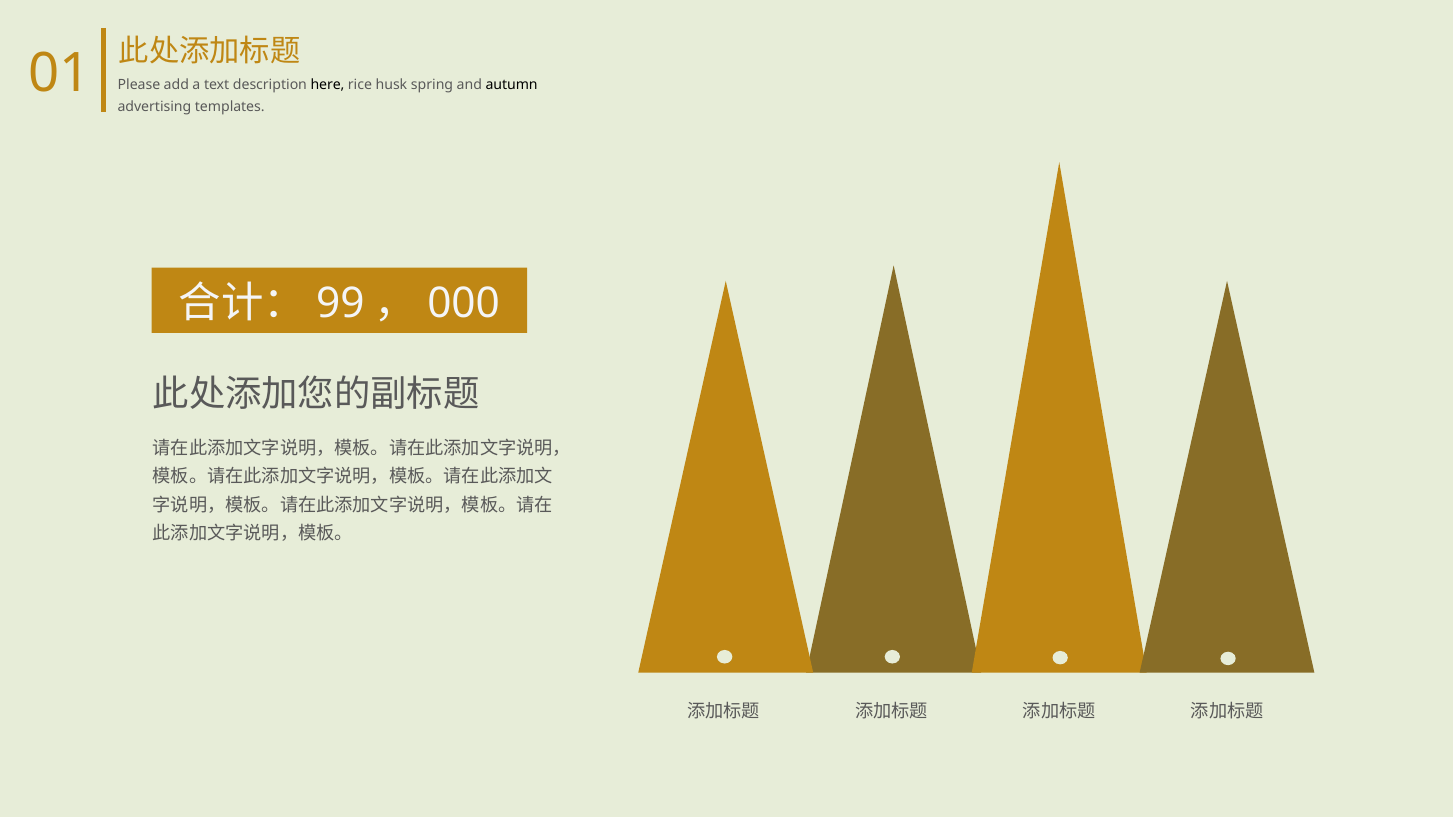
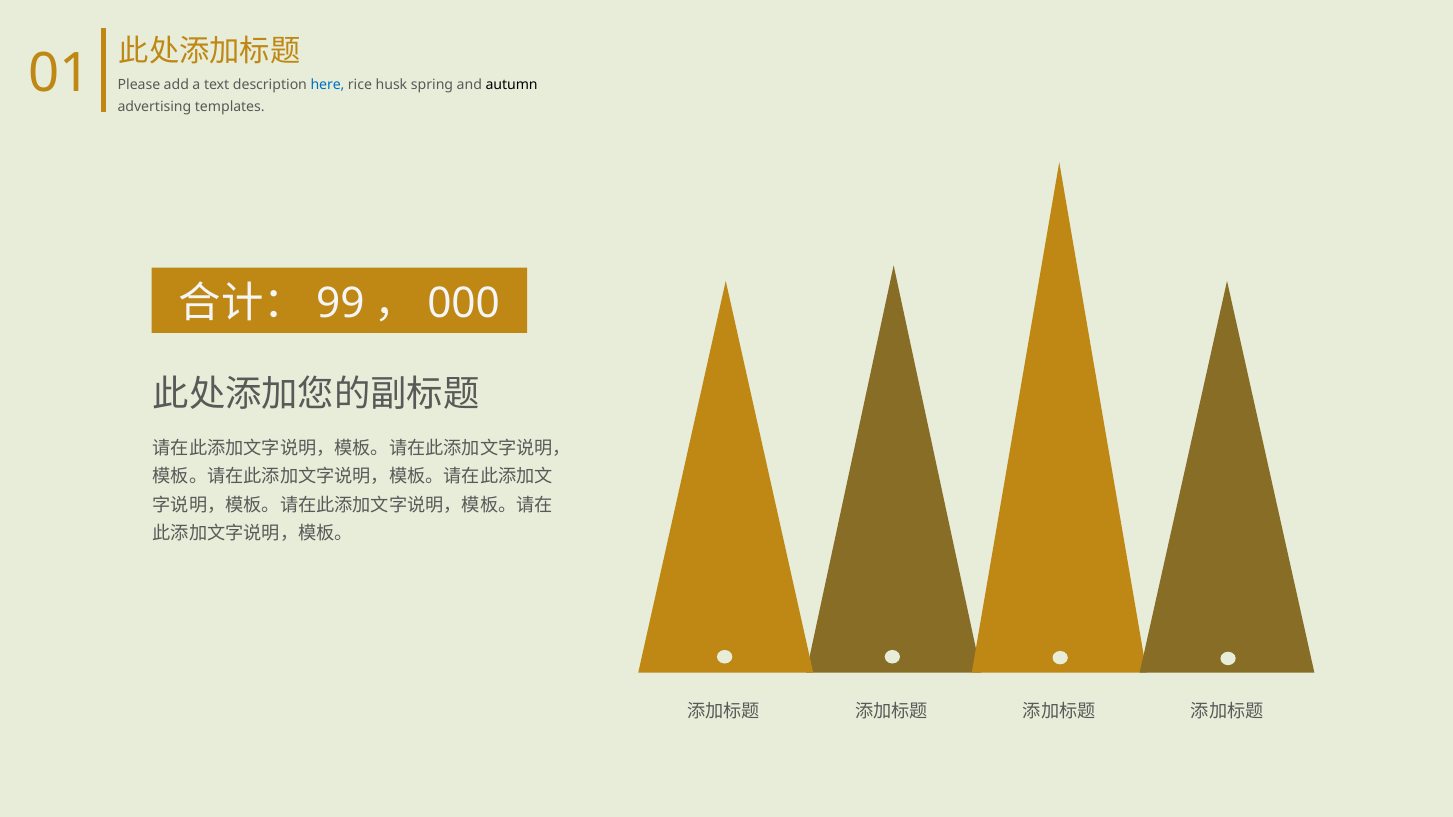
here colour: black -> blue (328, 85)
